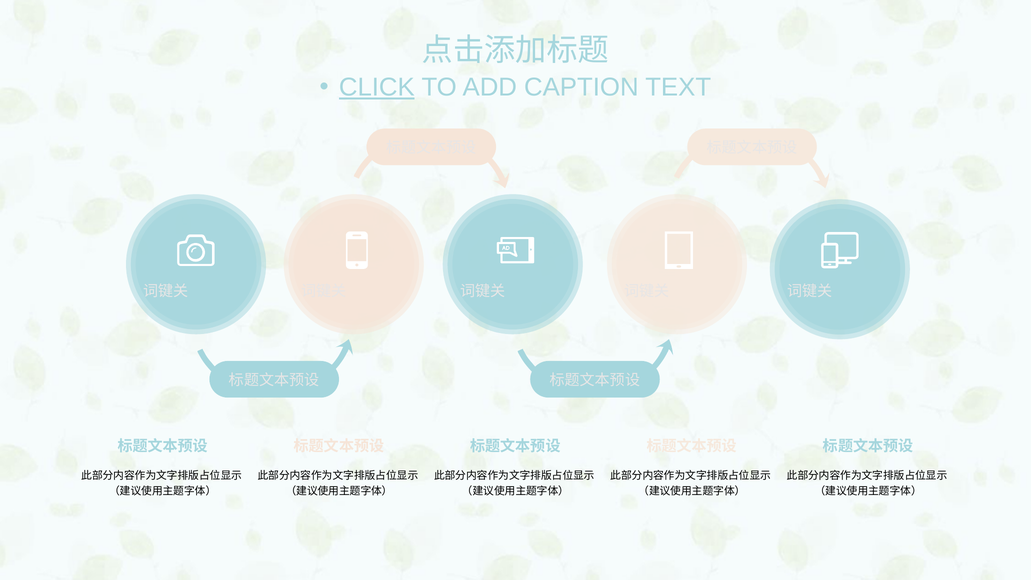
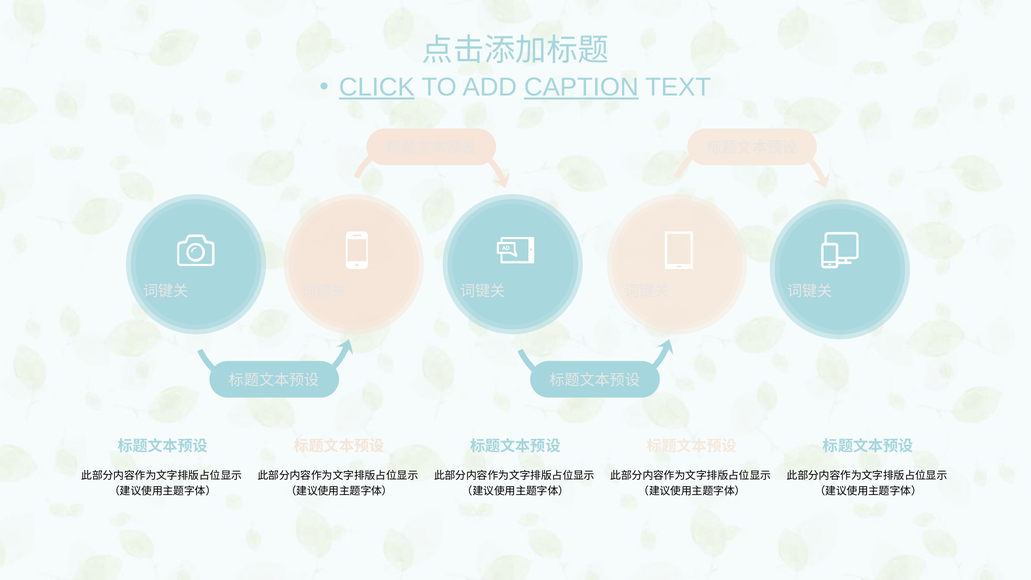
CAPTION underline: none -> present (581, 87)
